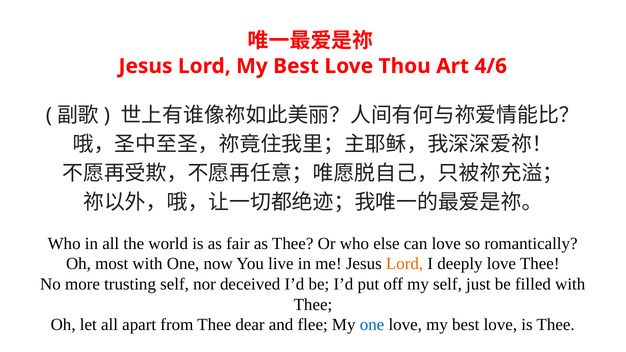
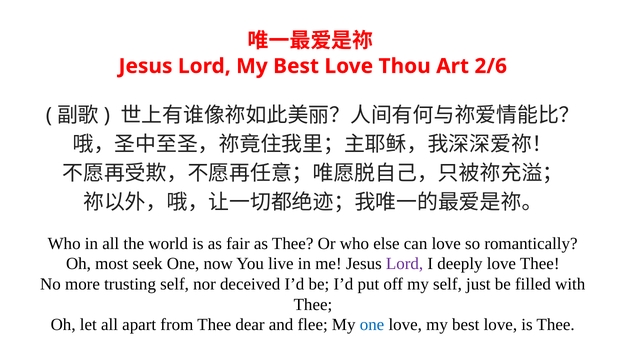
4/6: 4/6 -> 2/6 (491, 66)
most with: with -> seek (147, 264)
Lord colour: orange -> purple (405, 264)
